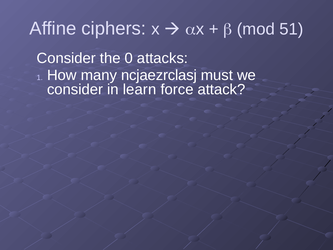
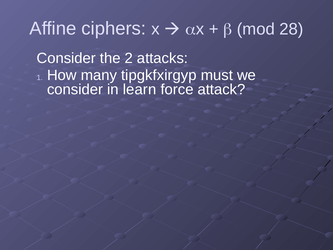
51: 51 -> 28 (291, 29)
0: 0 -> 2 (129, 58)
ncjaezrclasj: ncjaezrclasj -> tipgkfxirgyp (159, 75)
